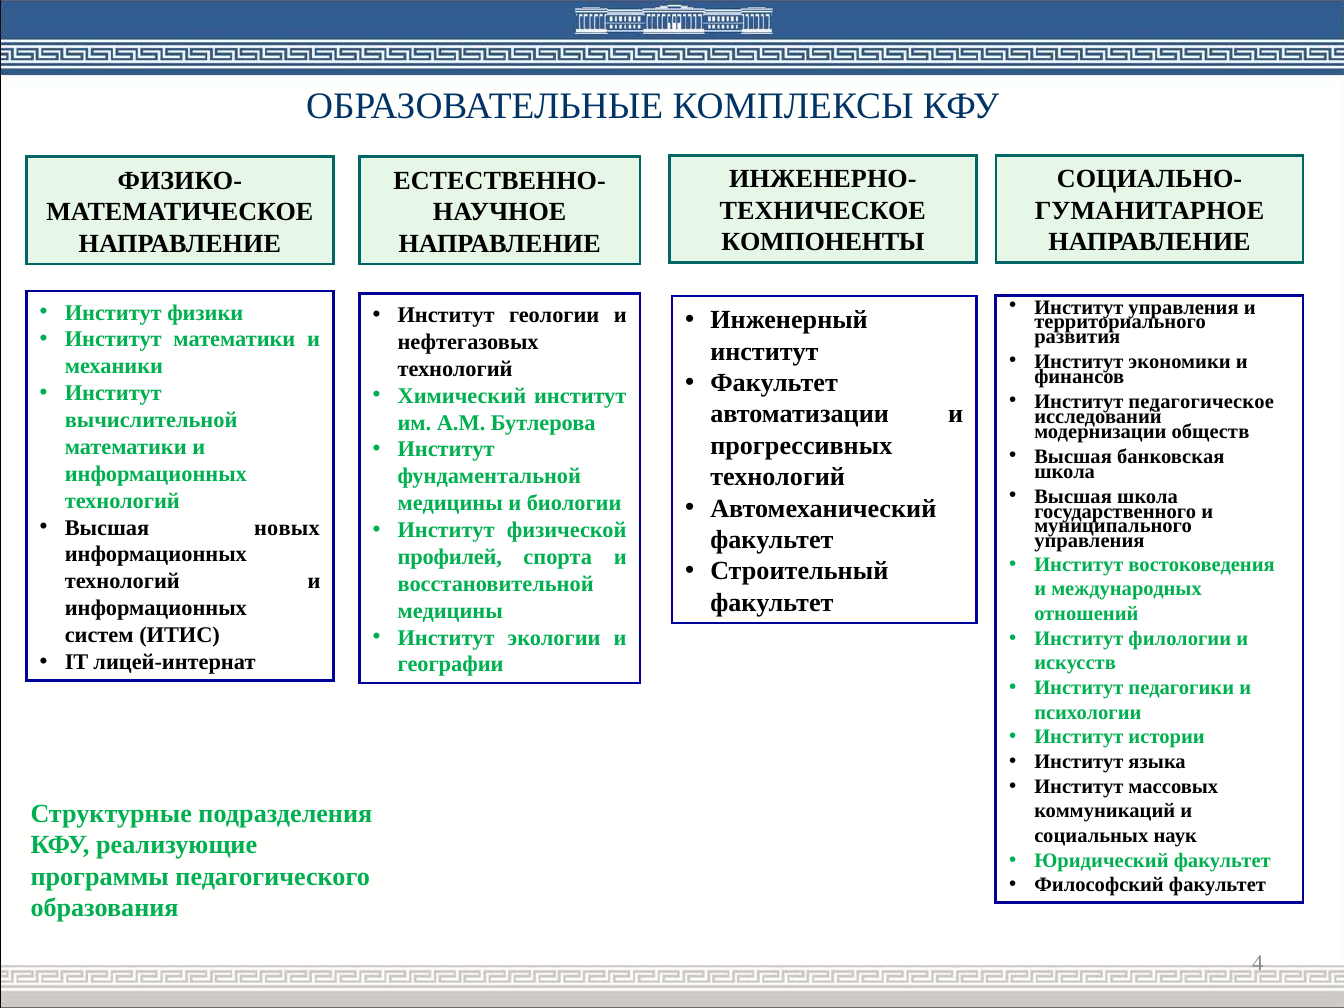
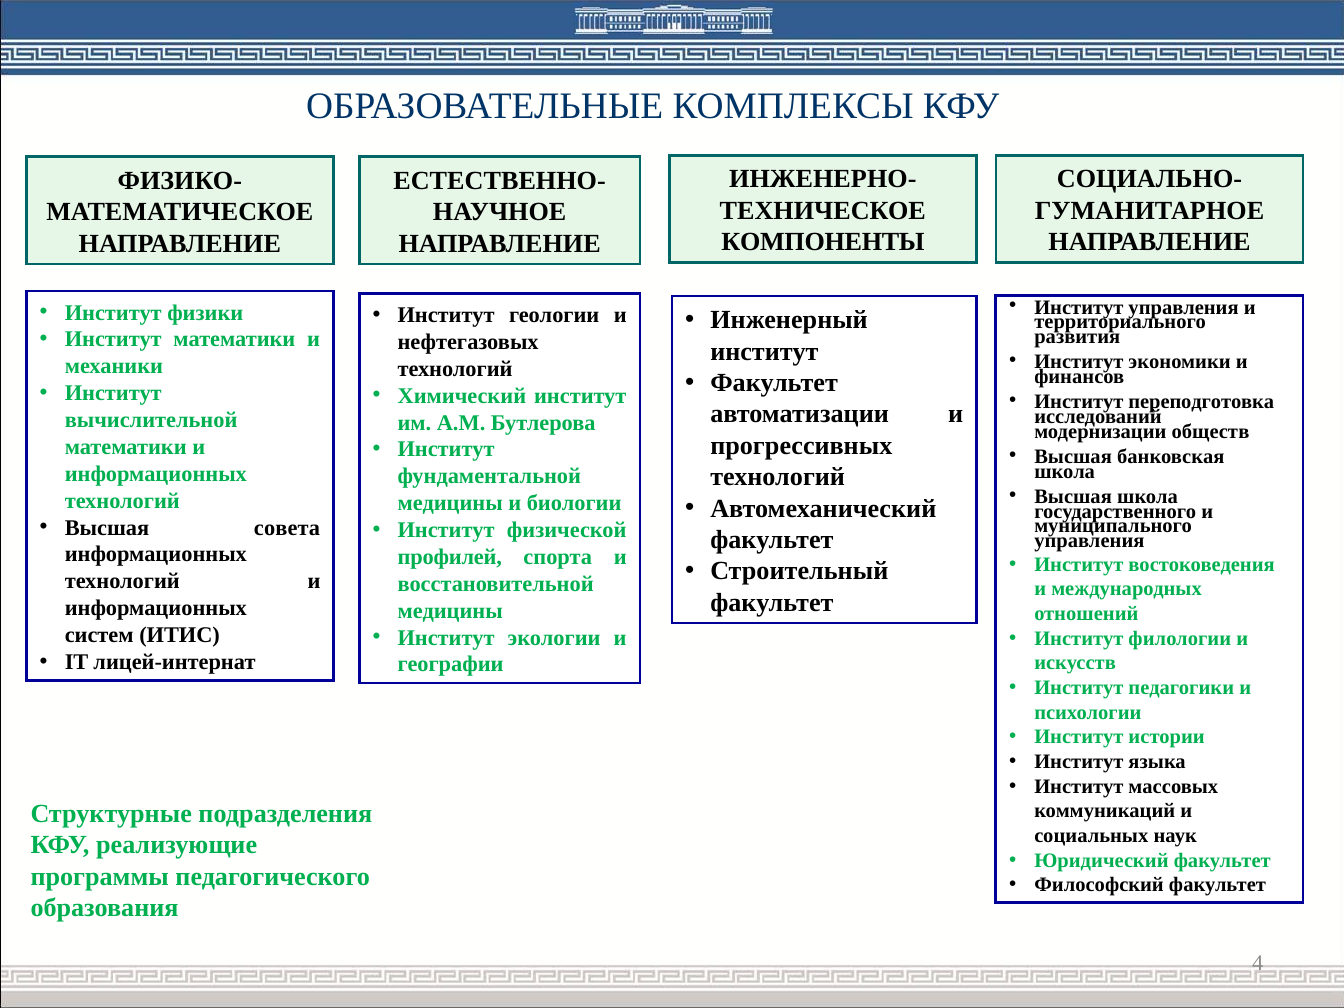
педагогическое: педагогическое -> переподготовка (1201, 402)
новых: новых -> совета (287, 528)
